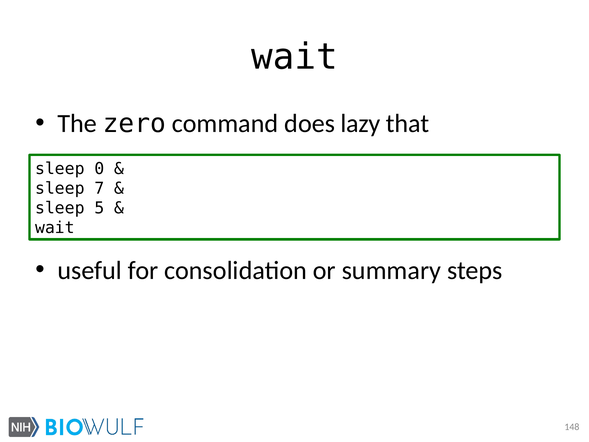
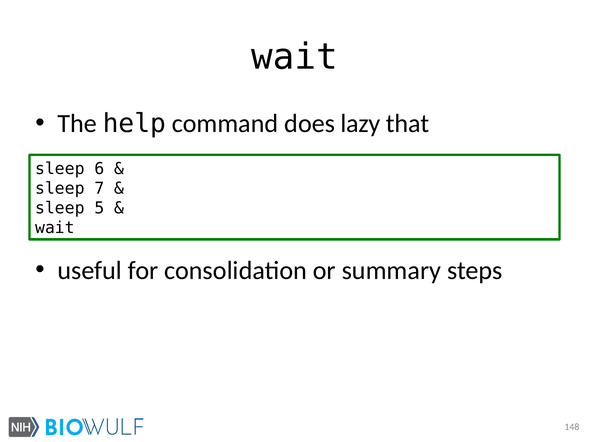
zero: zero -> help (134, 124)
0: 0 -> 6 (99, 169)
